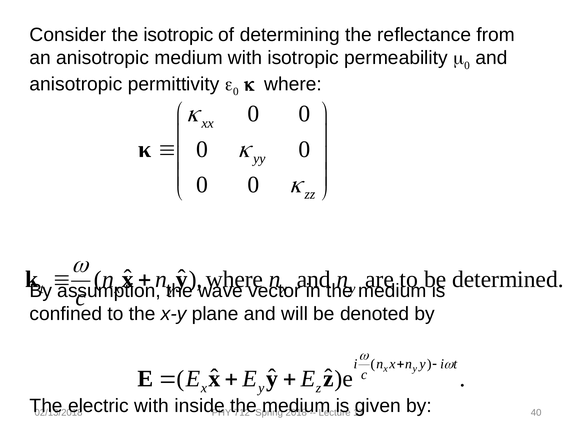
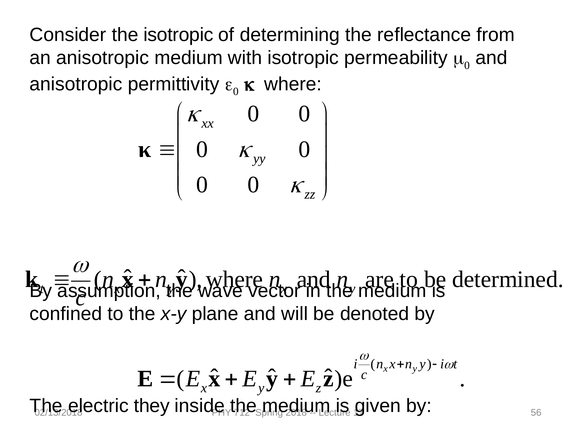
electric with: with -> they (152, 406)
40: 40 -> 56 (536, 413)
